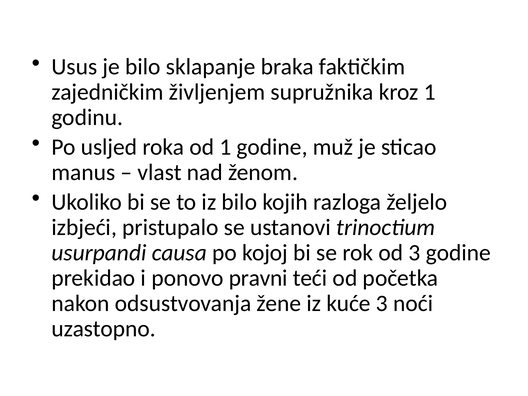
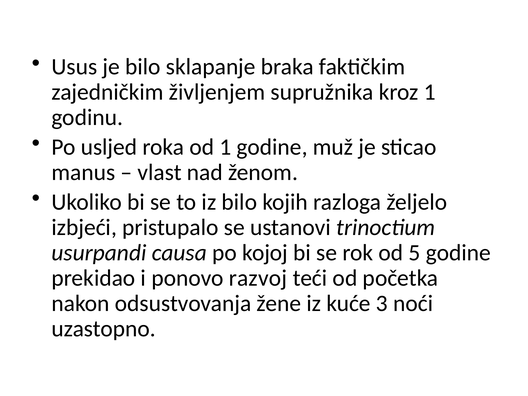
od 3: 3 -> 5 (415, 253)
pravni: pravni -> razvoj (258, 278)
